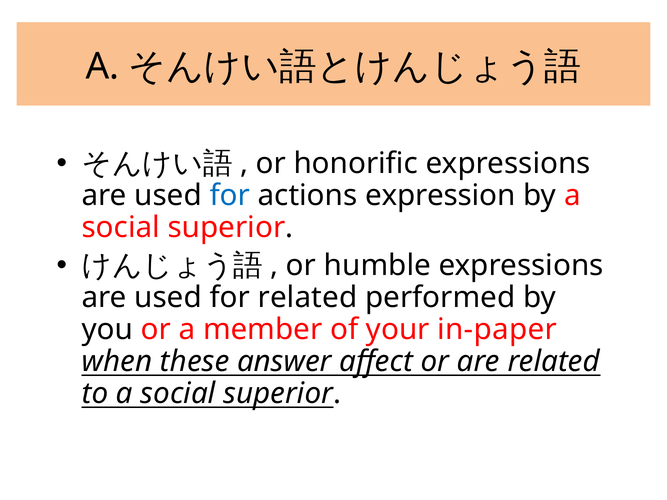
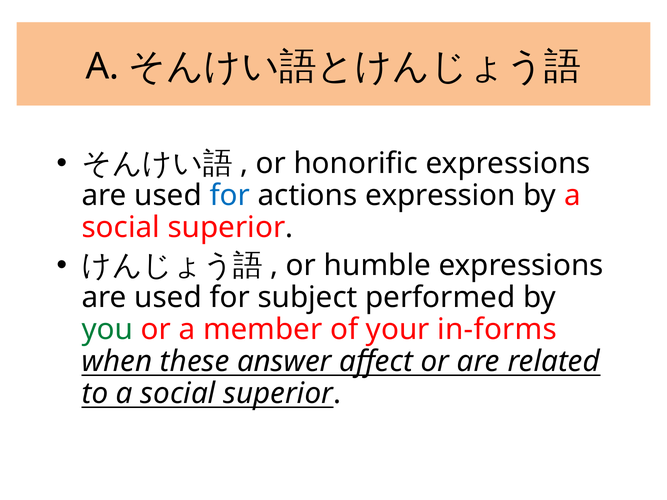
for related: related -> subject (308, 298)
you colour: black -> green (107, 330)
in-paper: in-paper -> in-forms (497, 330)
